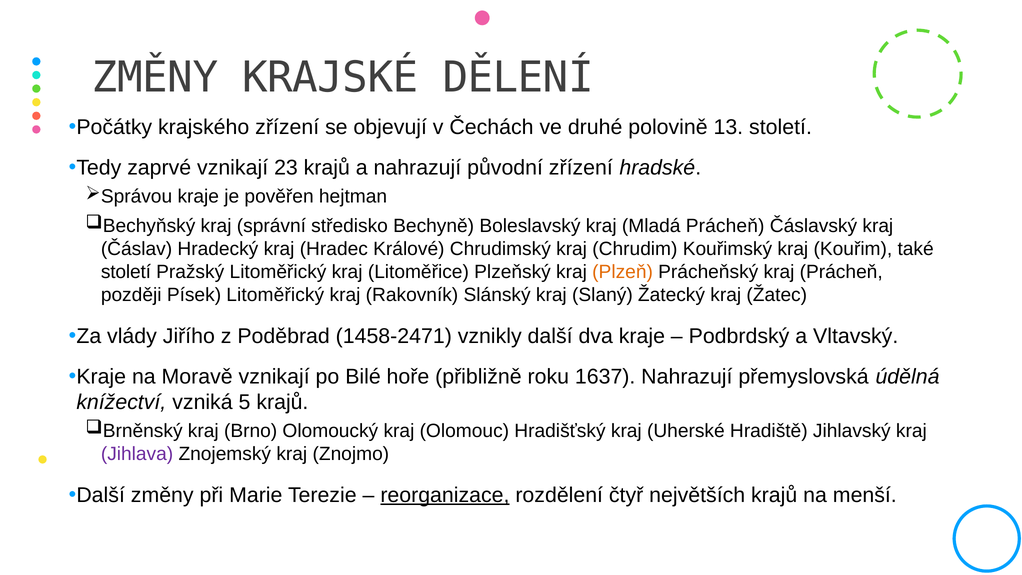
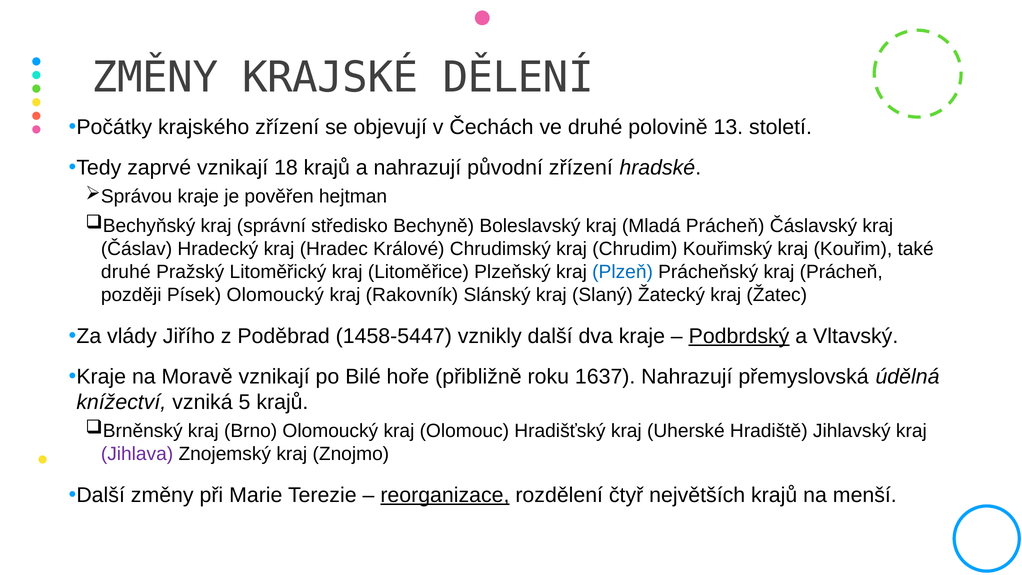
23: 23 -> 18 (286, 168)
století: století -> druhé (126, 272)
Plzeň colour: orange -> blue (623, 272)
Písek Litoměřický: Litoměřický -> Olomoucký (275, 295)
1458-2471: 1458-2471 -> 1458-5447 (394, 336)
Podbrdský underline: none -> present (739, 336)
